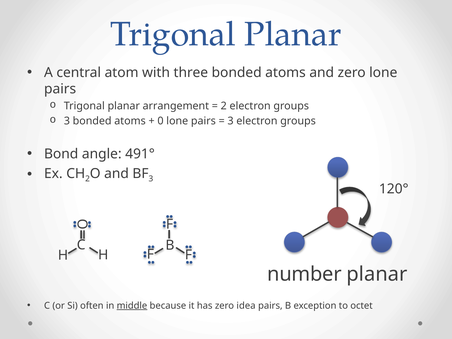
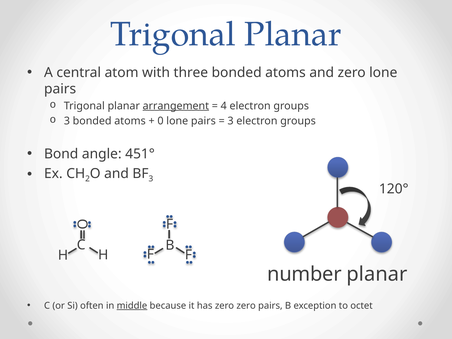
arrangement underline: none -> present (176, 106)
2: 2 -> 4 (224, 106)
491°: 491° -> 451° (140, 154)
zero idea: idea -> zero (246, 306)
